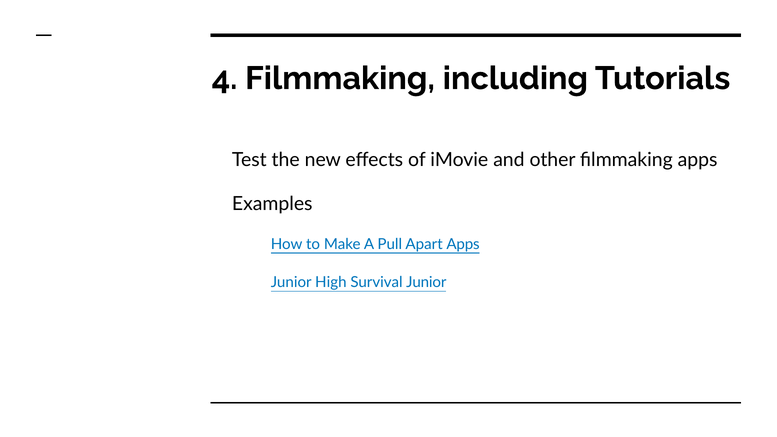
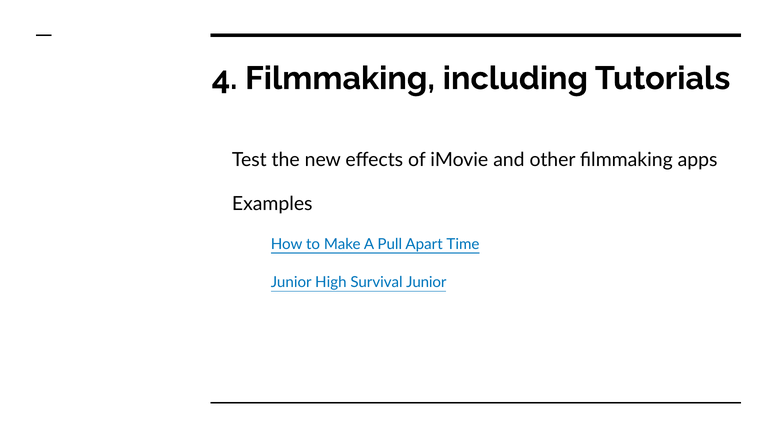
Apart Apps: Apps -> Time (463, 244)
